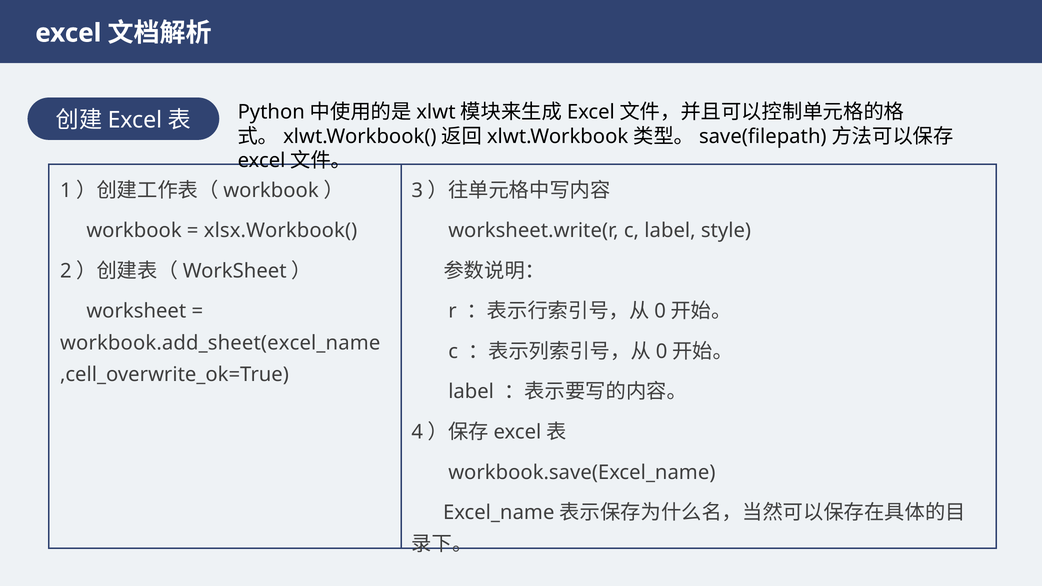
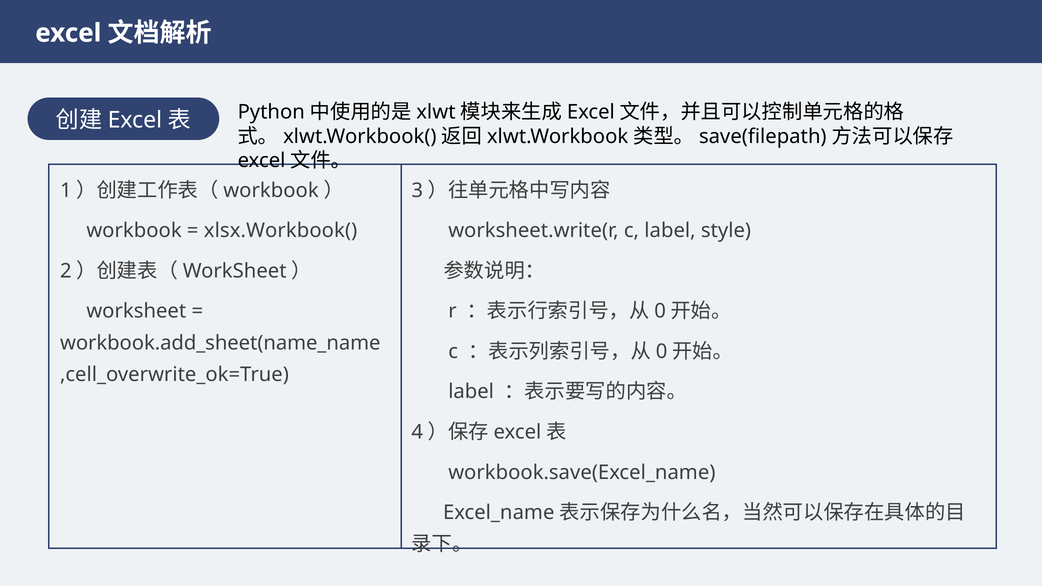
workbook.add_sheet(excel_name: workbook.add_sheet(excel_name -> workbook.add_sheet(name_name (220, 343)
